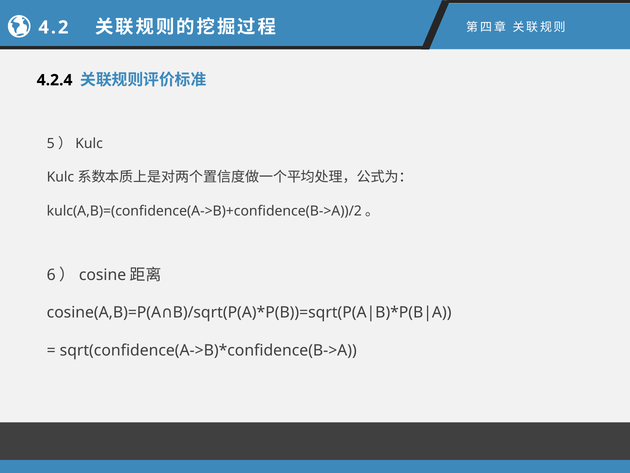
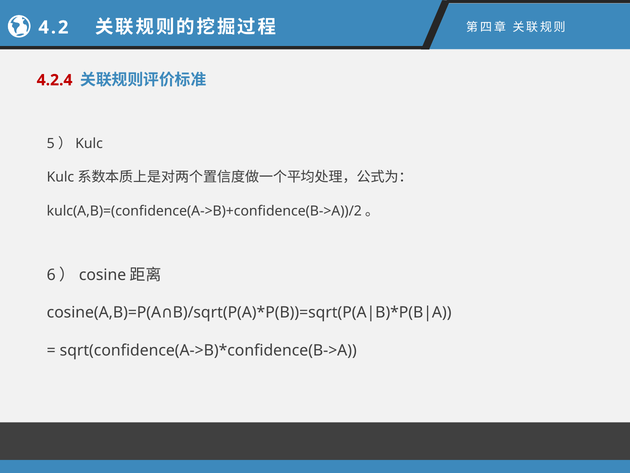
4.2.4 colour: black -> red (55, 80)
